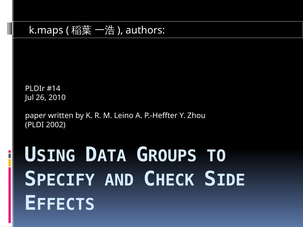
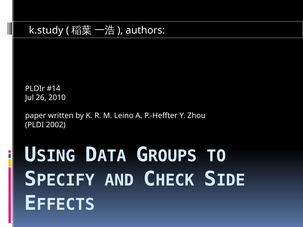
k.maps: k.maps -> k.study (46, 30)
